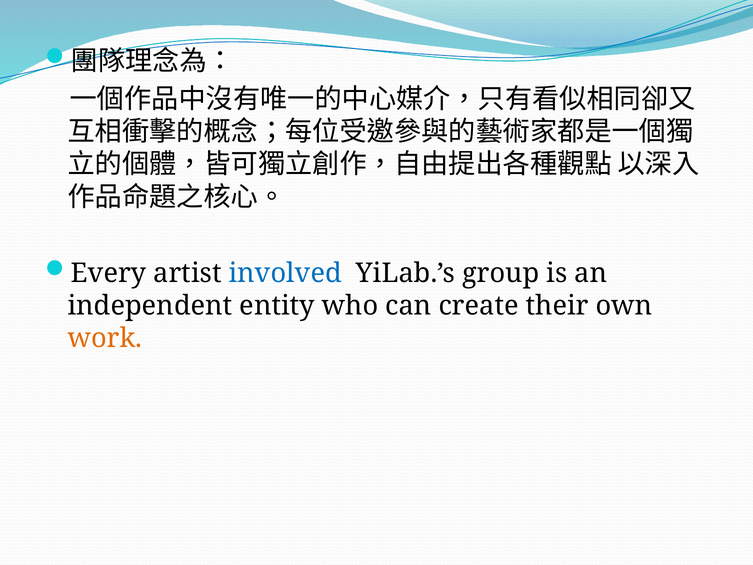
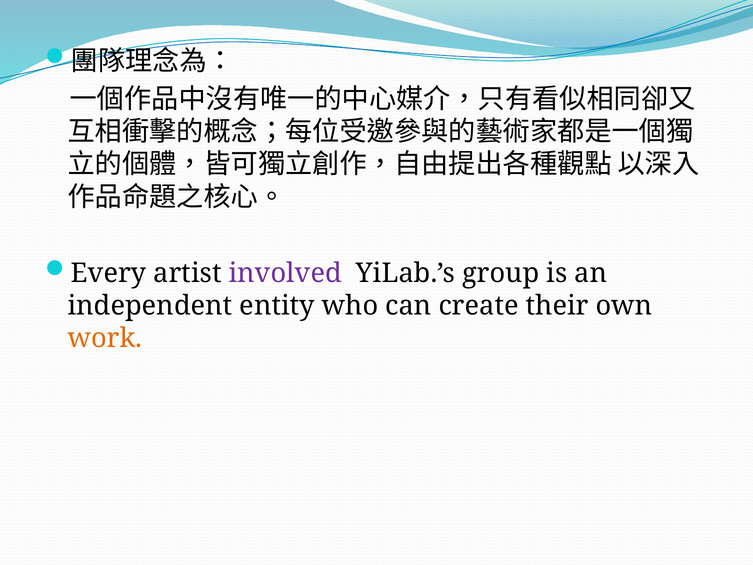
involved colour: blue -> purple (285, 273)
